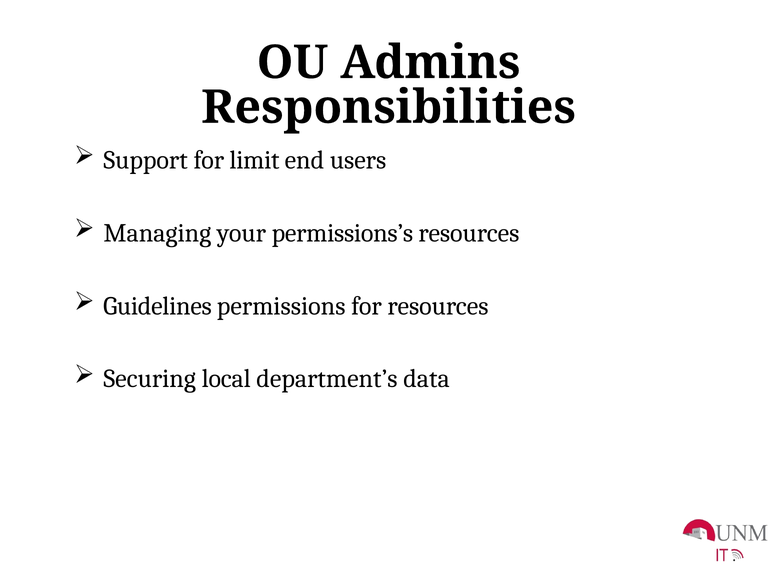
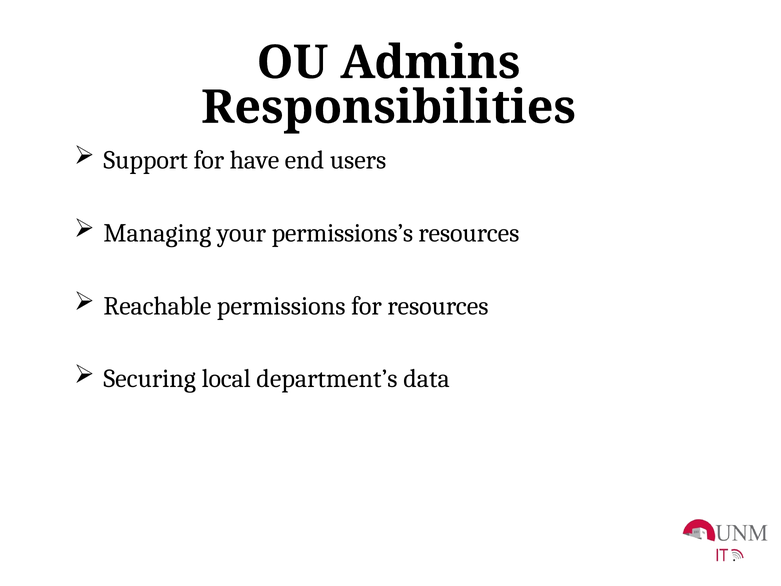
limit: limit -> have (255, 160)
Guidelines: Guidelines -> Reachable (157, 306)
